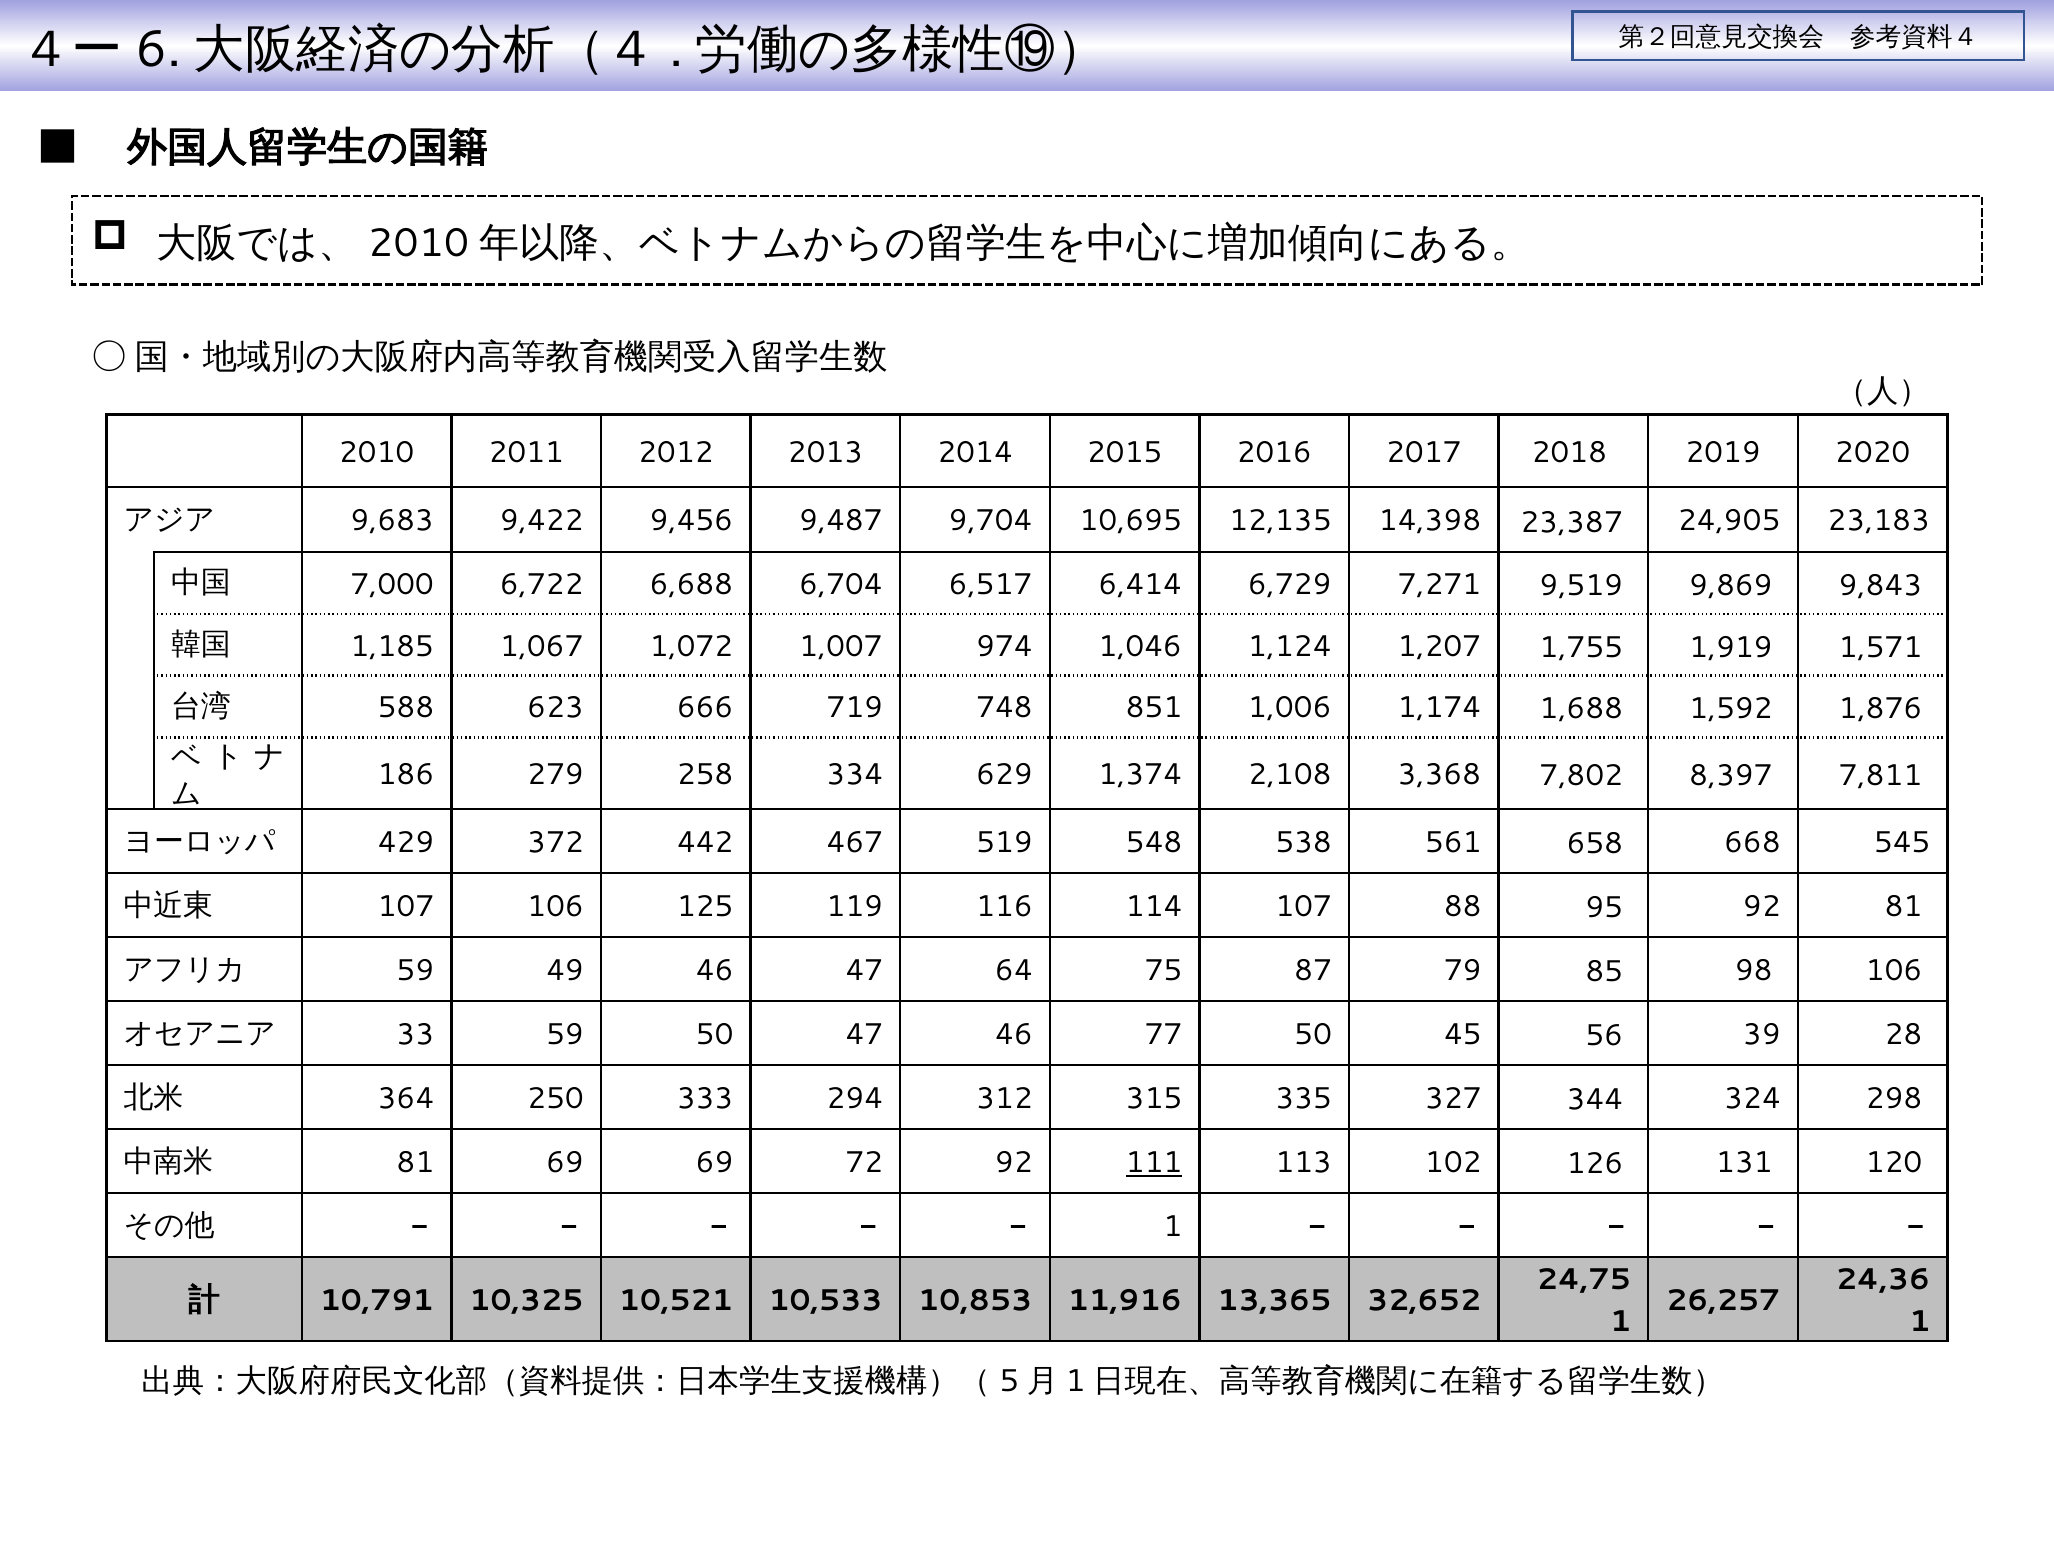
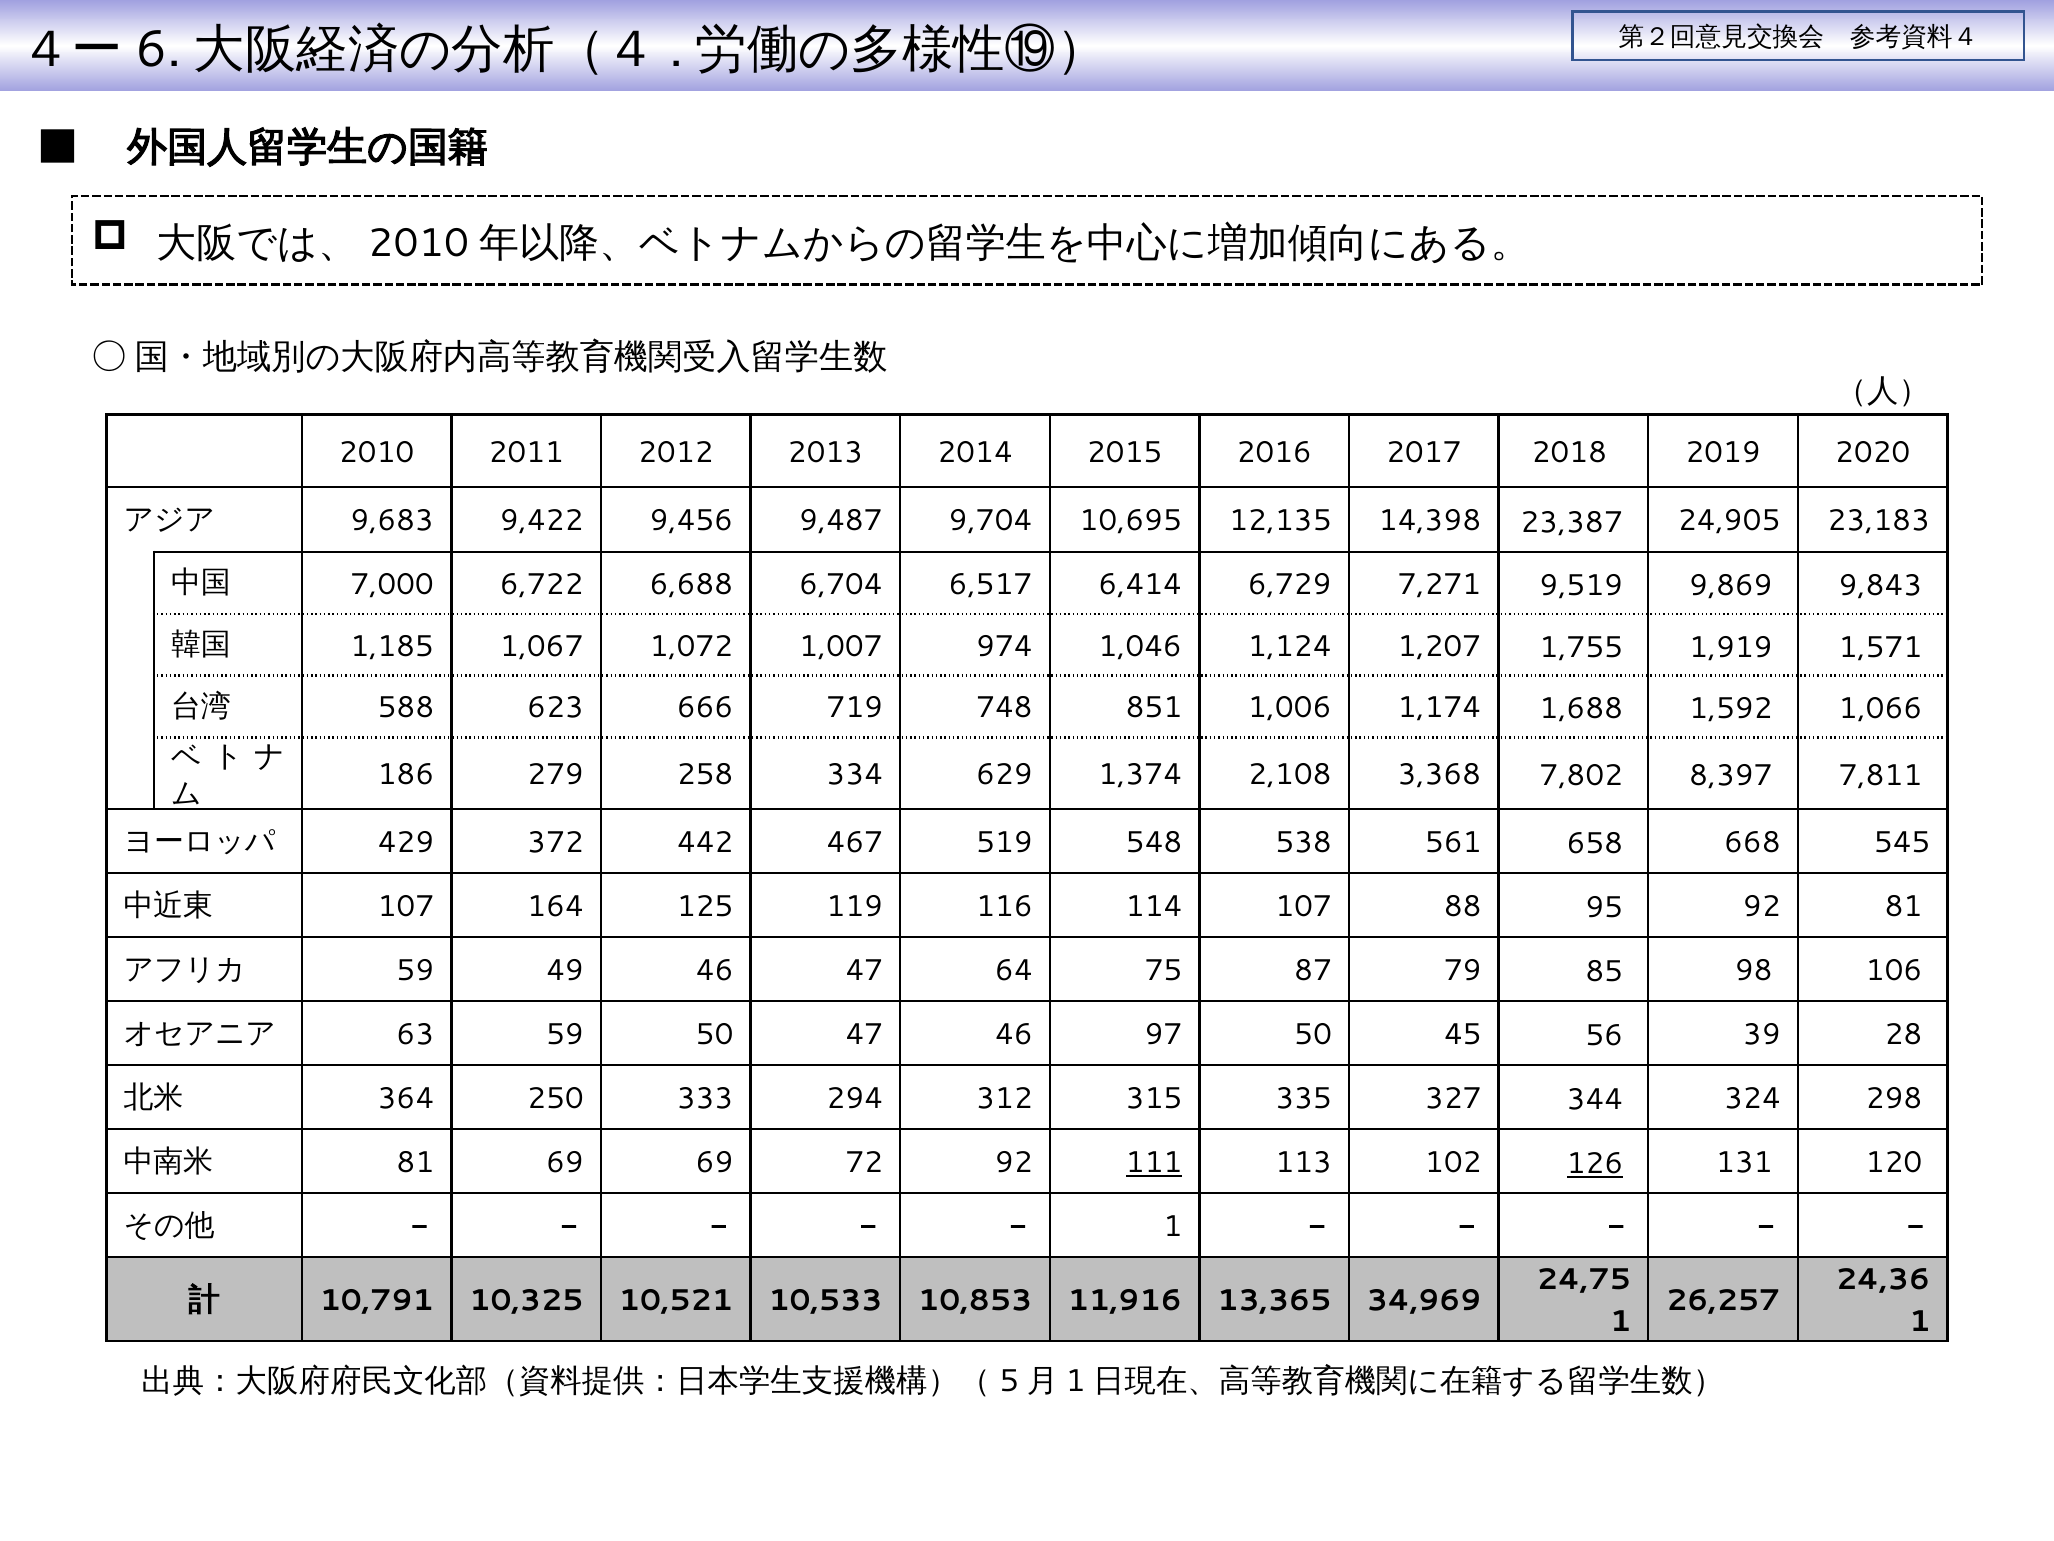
1,876: 1,876 -> 1,066 (1881, 709)
107 106: 106 -> 164 (556, 907)
33: 33 -> 63 (415, 1034)
77: 77 -> 97 (1164, 1034)
126 underline: none -> present (1595, 1163)
32,652: 32,652 -> 34,969 (1424, 1300)
